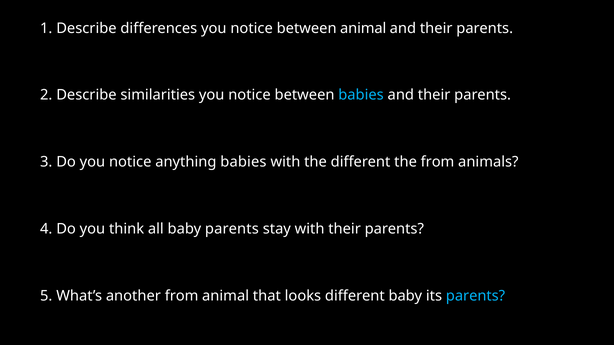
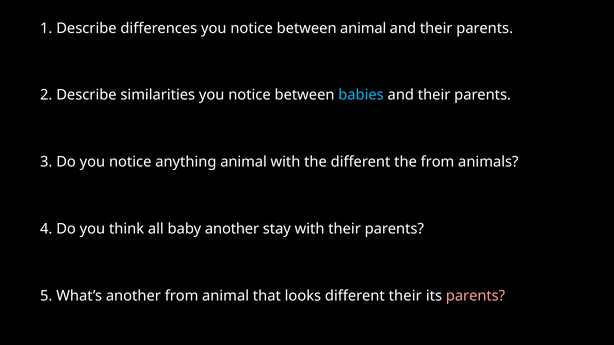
anything babies: babies -> animal (244, 162)
baby parents: parents -> another (232, 229)
different baby: baby -> their (405, 296)
parents colour: light blue -> pink (475, 296)
